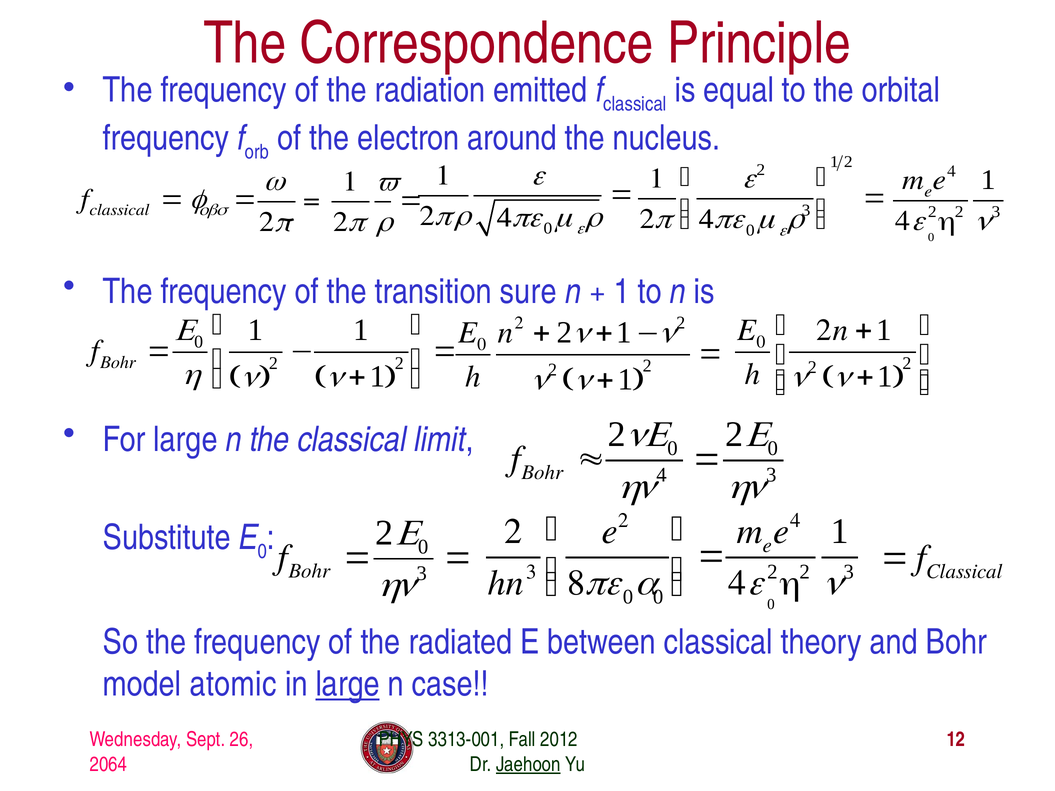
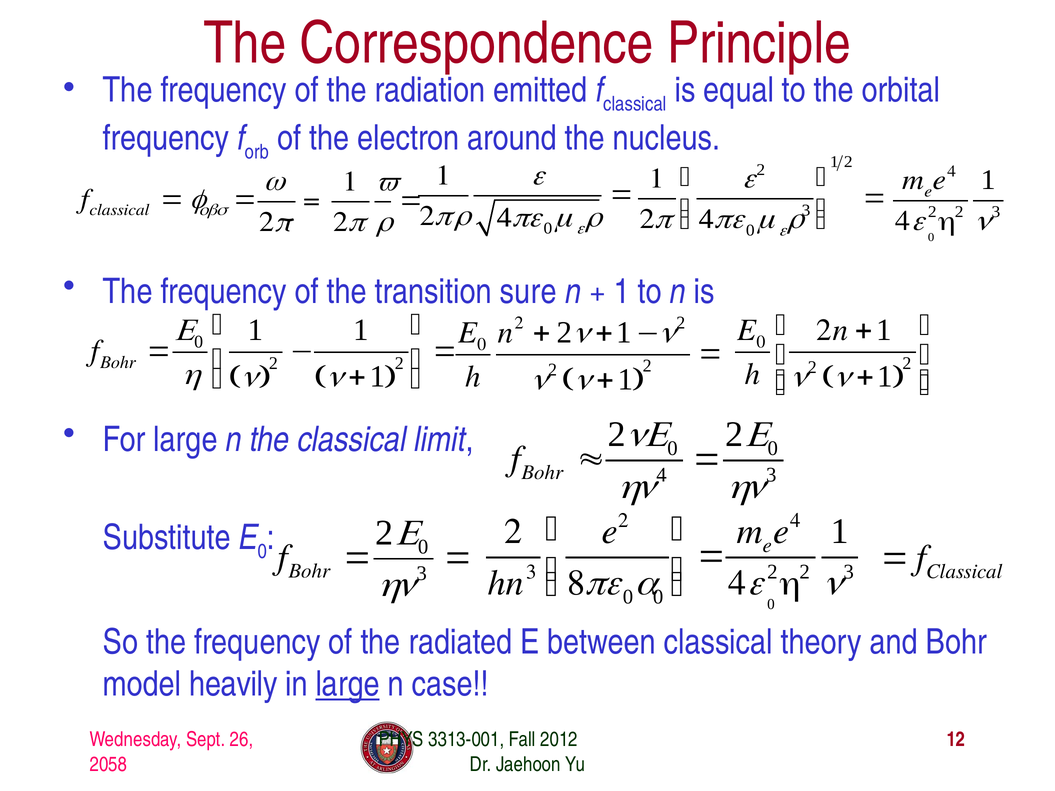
atomic: atomic -> heavily (233, 684)
2064: 2064 -> 2058 (108, 765)
Jaehoon underline: present -> none (528, 765)
